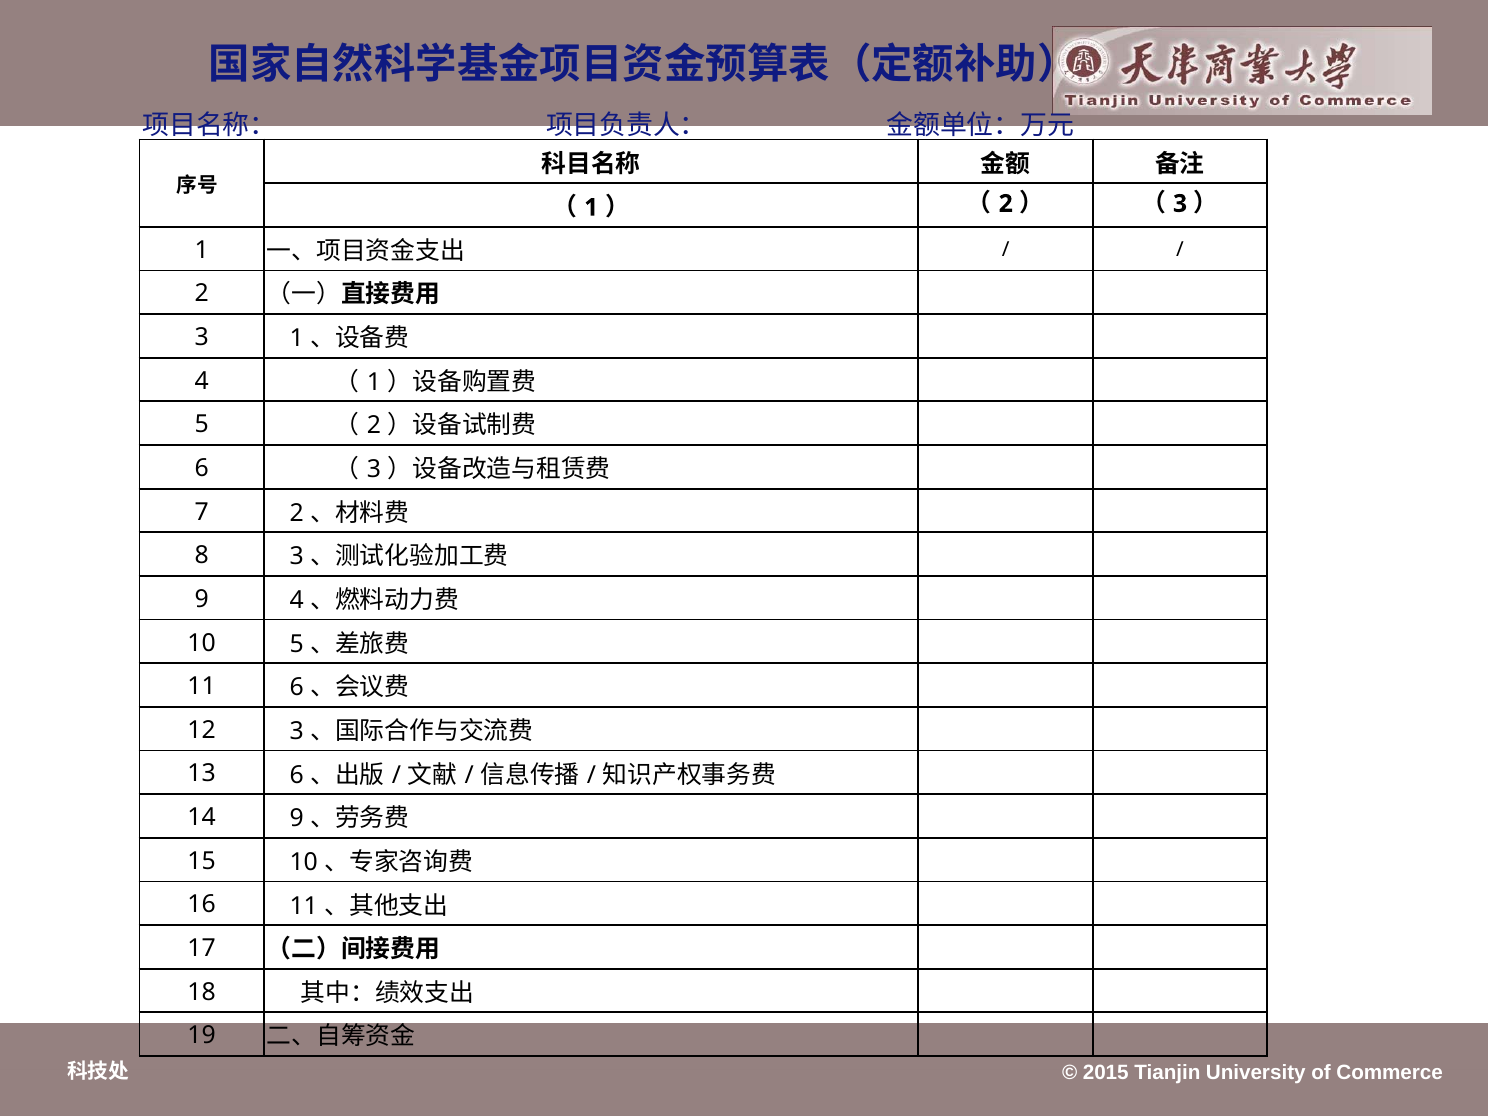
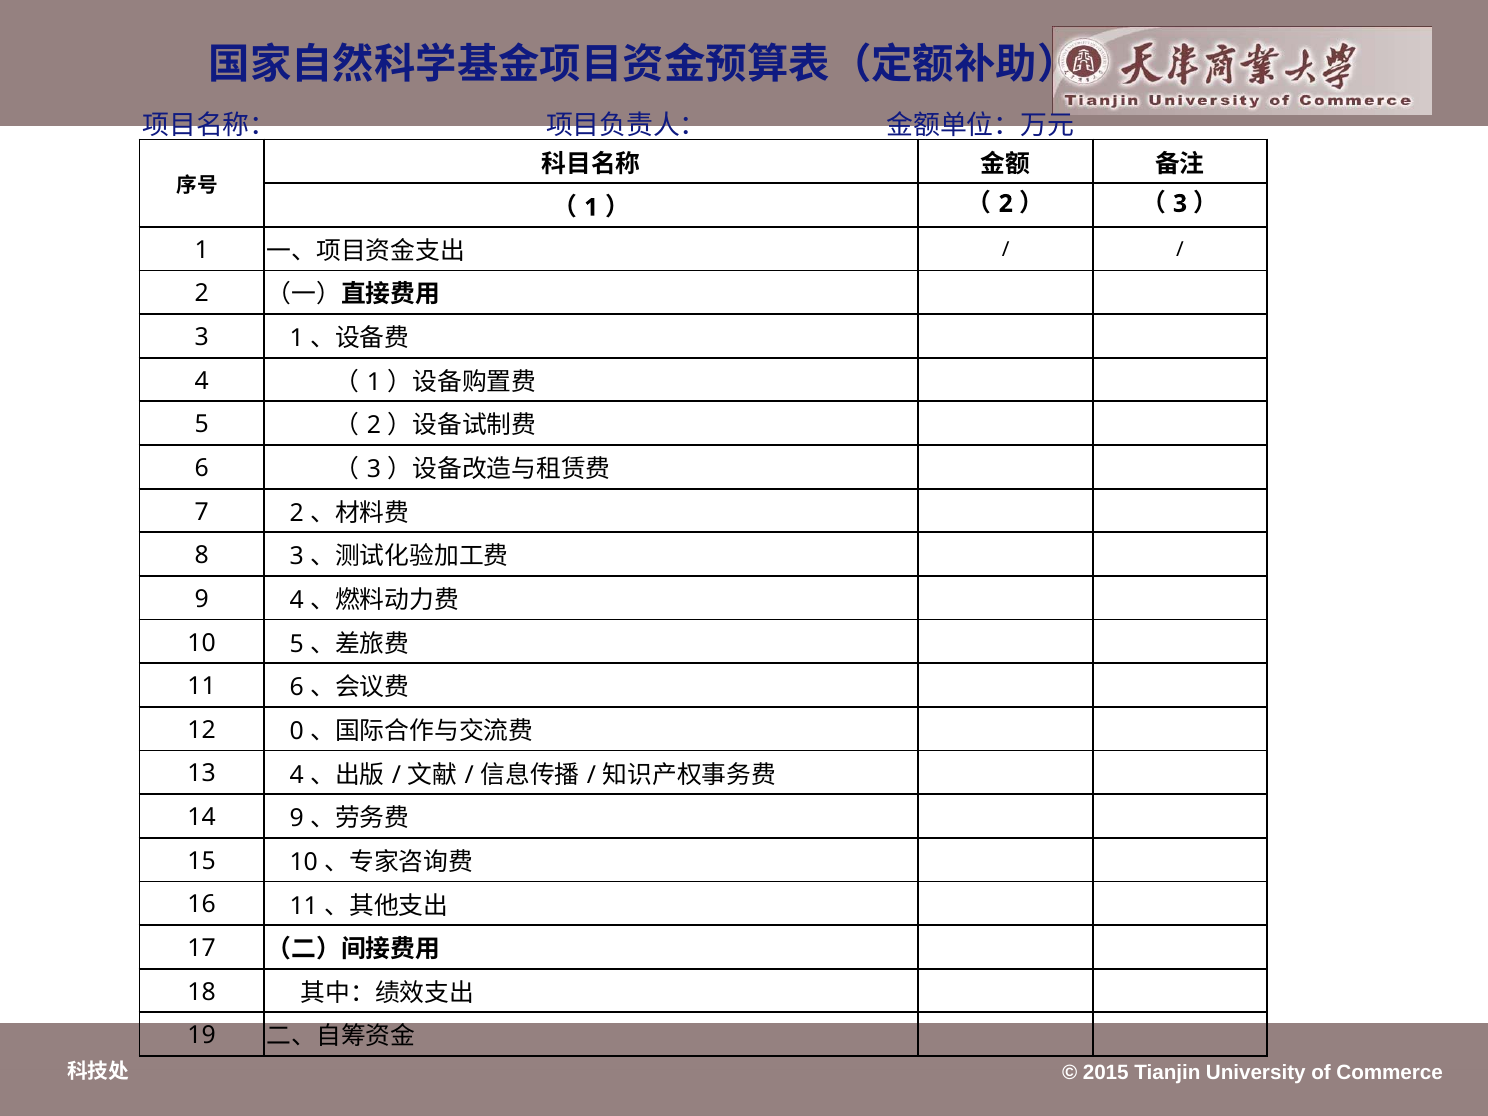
12 3: 3 -> 0 (297, 731)
13 6: 6 -> 4 (297, 775)
